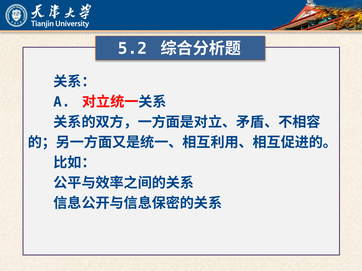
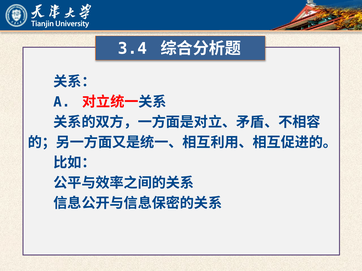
5.2: 5.2 -> 3.4 (133, 49)
